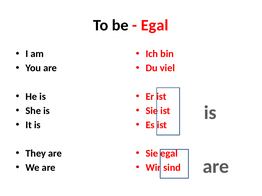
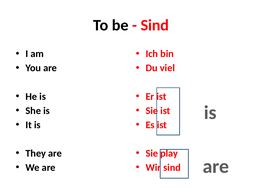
Egal: Egal -> Sind (155, 25)
Sie egal: egal -> play (169, 154)
